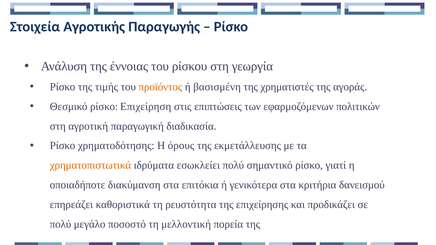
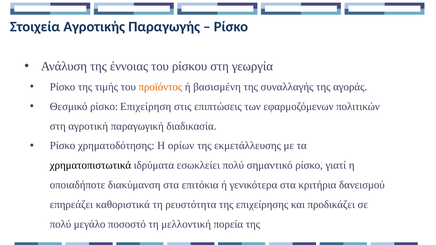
χρηματιστές: χρηματιστές -> συναλλαγής (287, 87)
όρους: όρους -> ορίων (181, 146)
χρηματοπιστωτικά colour: orange -> black (90, 165)
